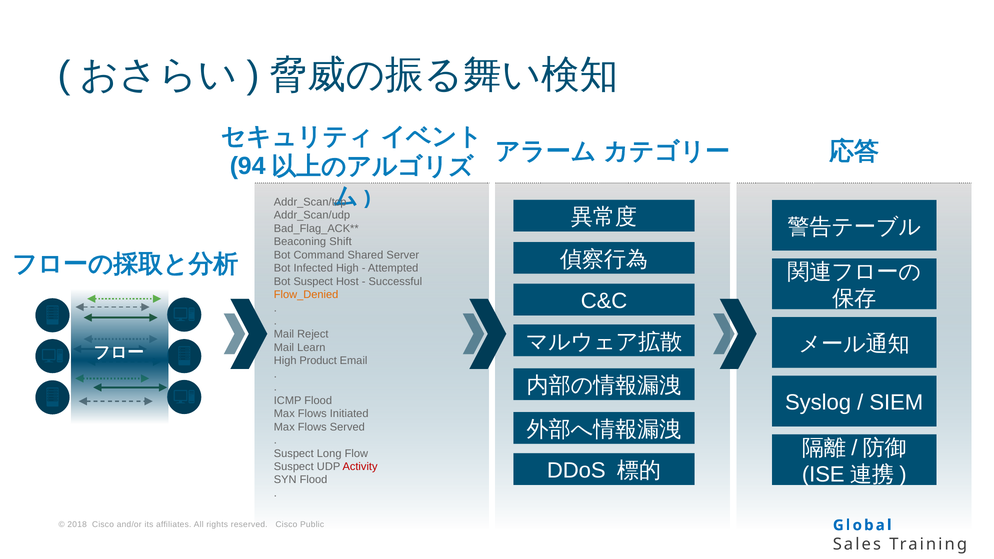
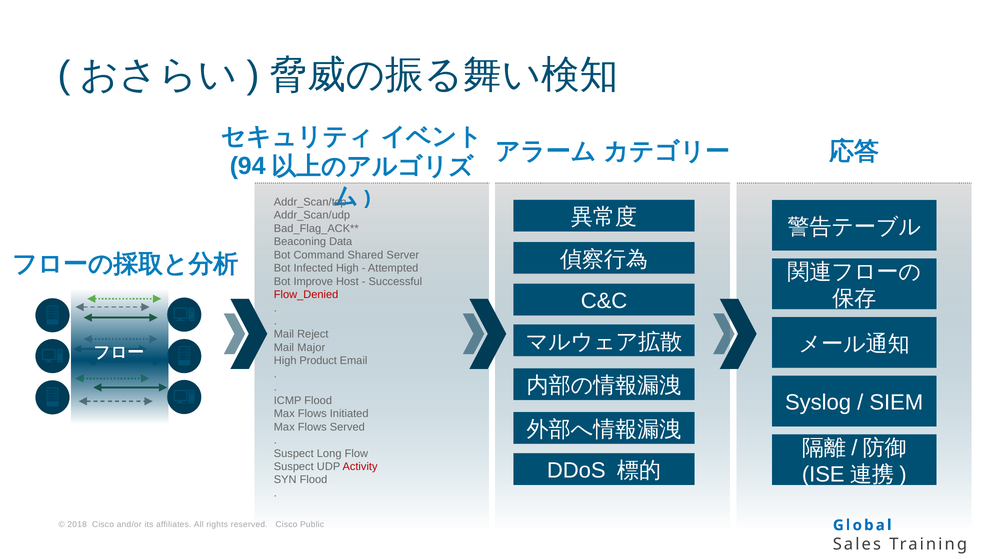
Shift: Shift -> Data (341, 242)
Bot Suspect: Suspect -> Improve (313, 282)
Flow_Denied colour: orange -> red (306, 295)
Learn: Learn -> Major (311, 348)
